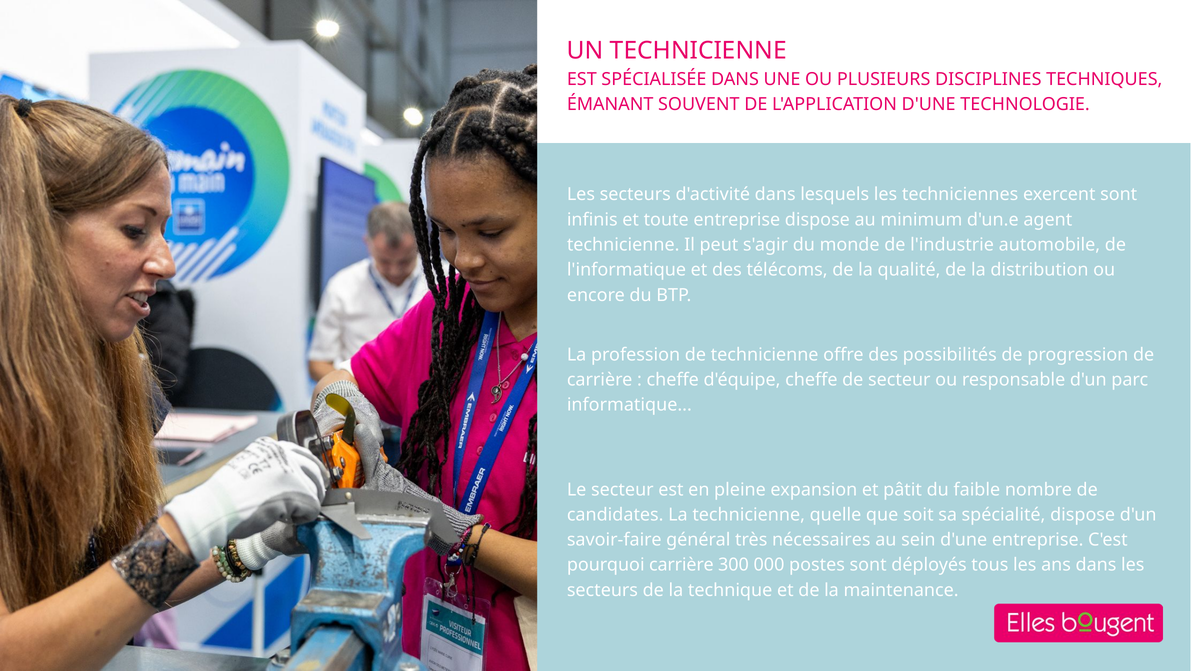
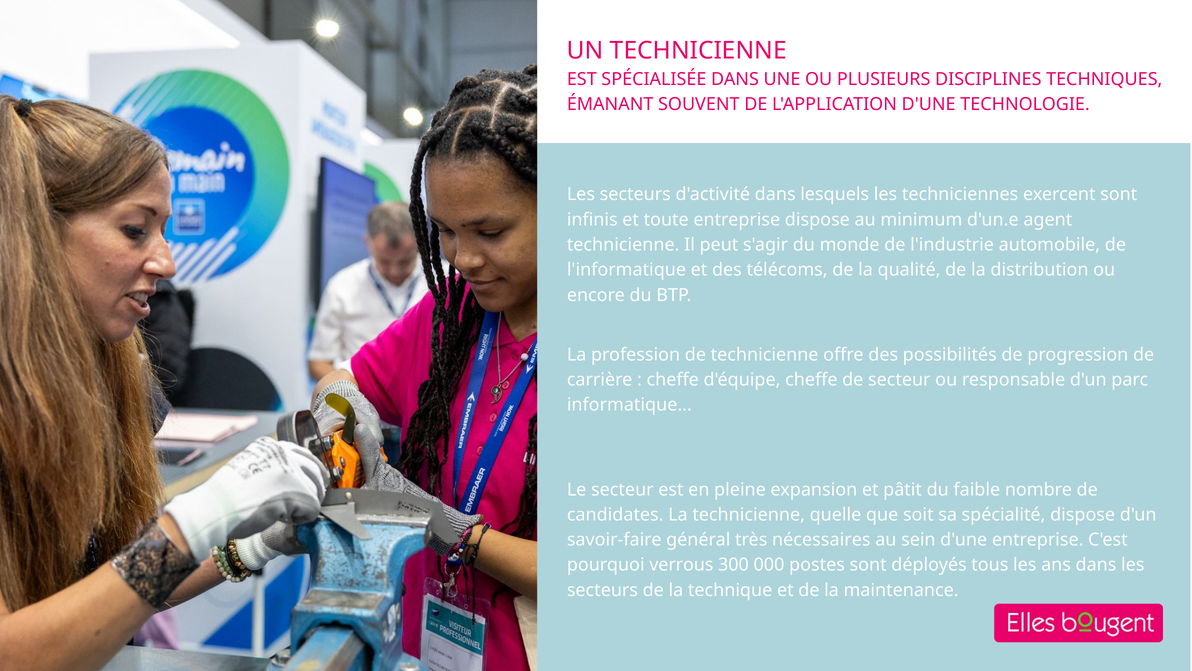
pourquoi carrière: carrière -> verrous (681, 565)
